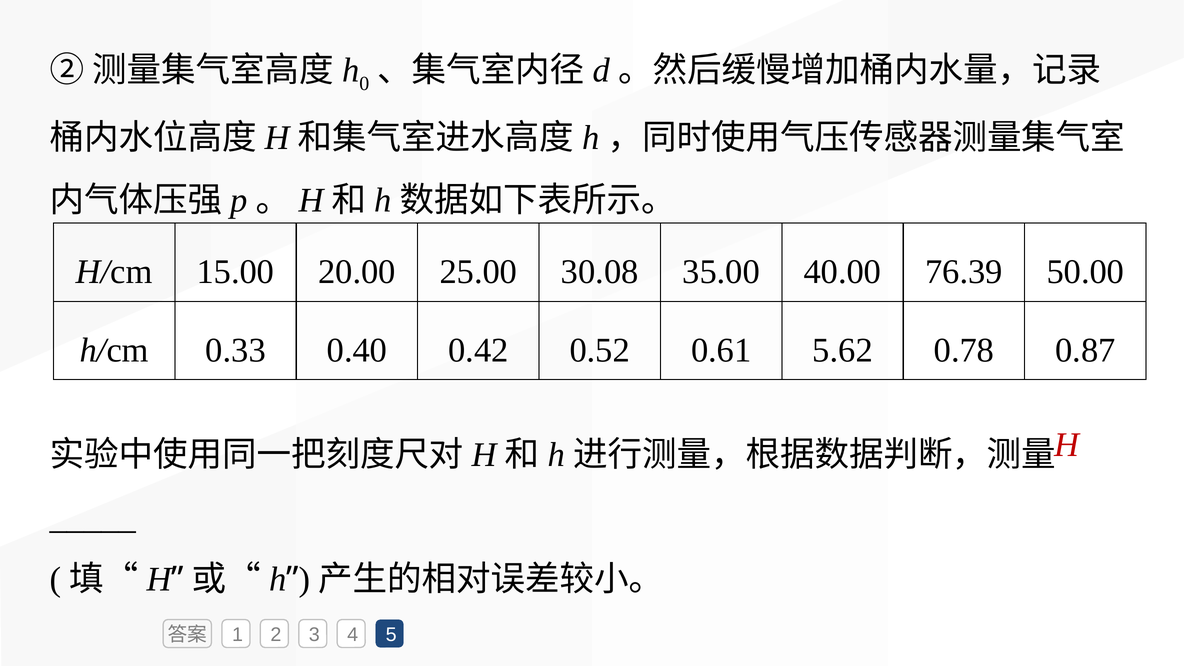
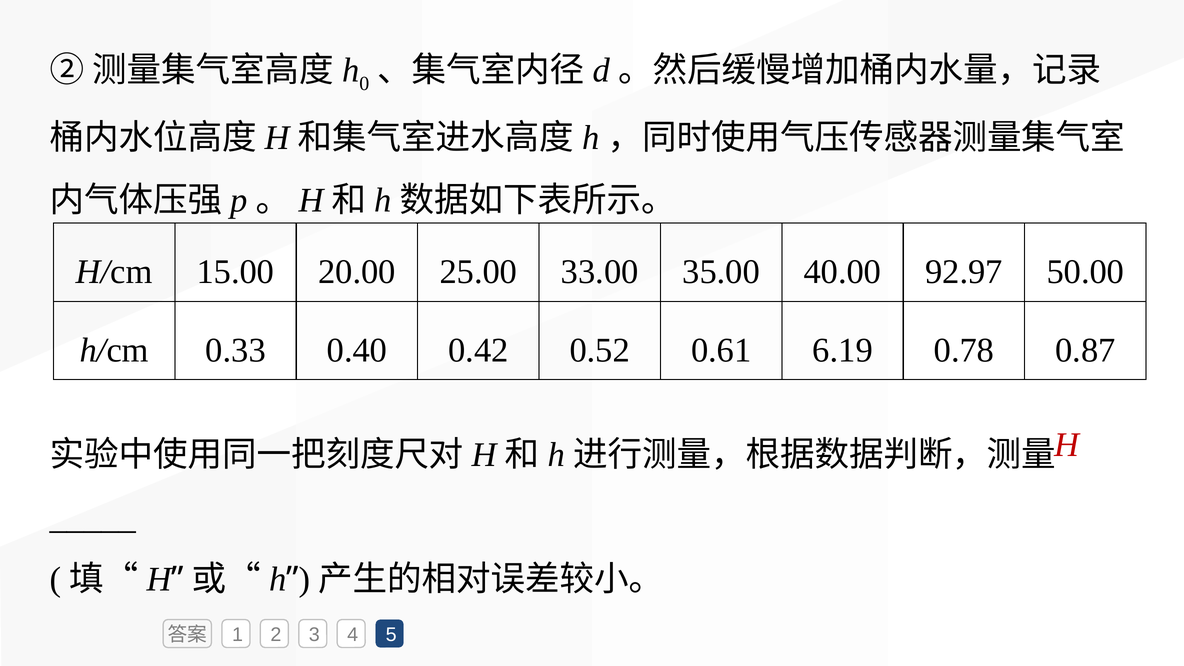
30.08: 30.08 -> 33.00 (600, 272)
76.39: 76.39 -> 92.97 (964, 272)
5.62: 5.62 -> 6.19 (843, 350)
